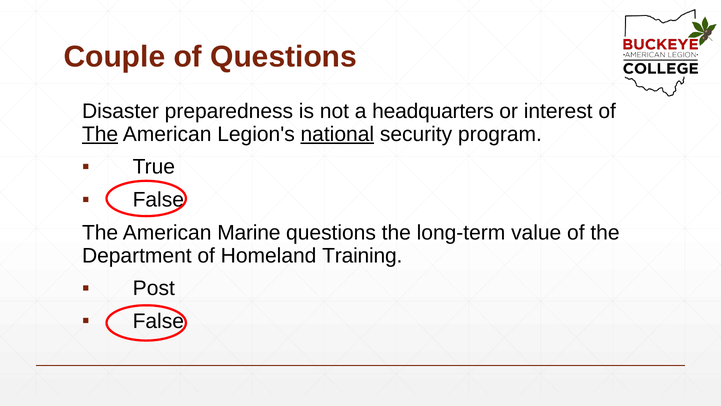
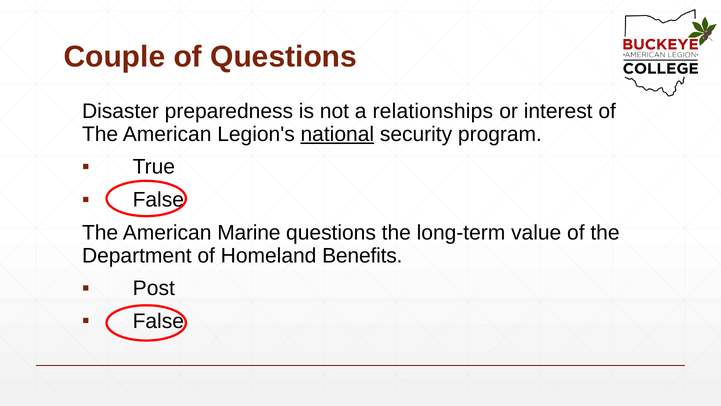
headquarters: headquarters -> relationships (433, 111)
The underline: present -> none (100, 134)
Training: Training -> Benefits (362, 255)
